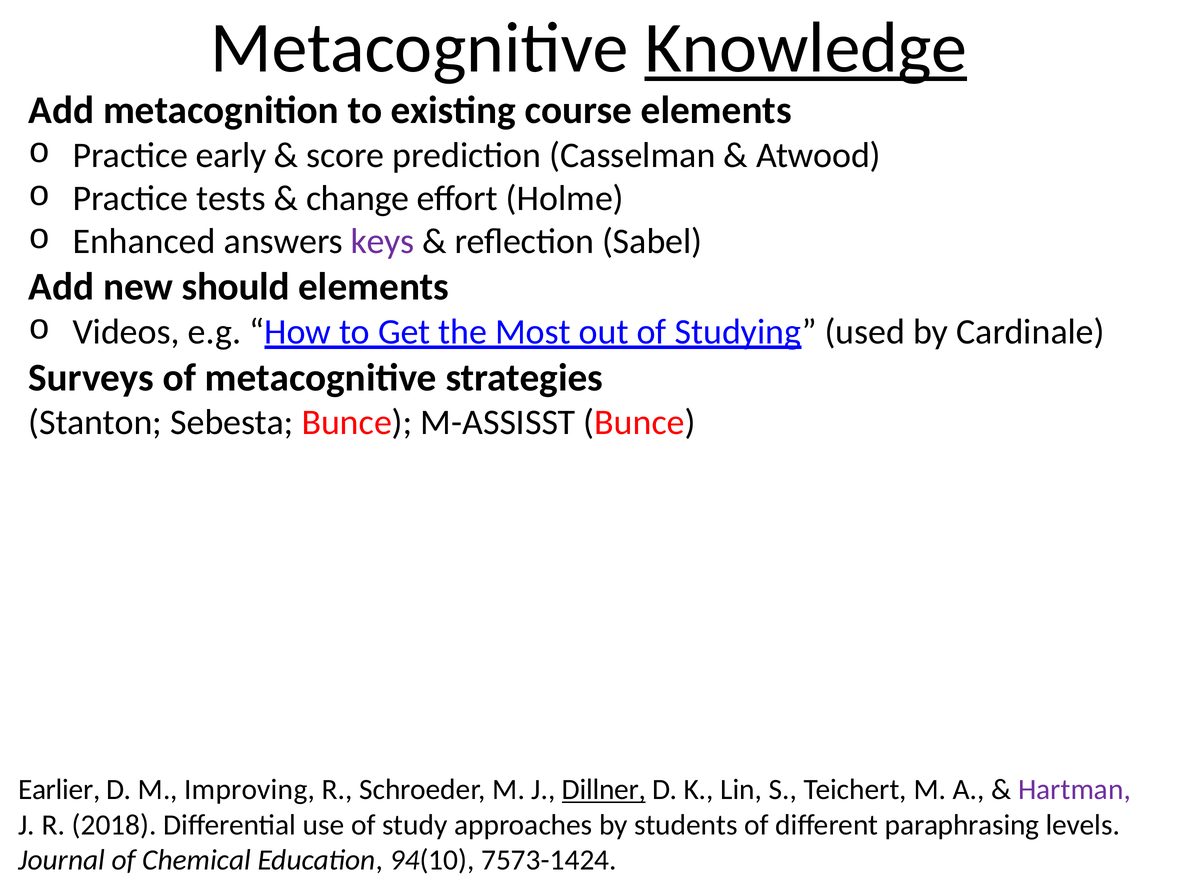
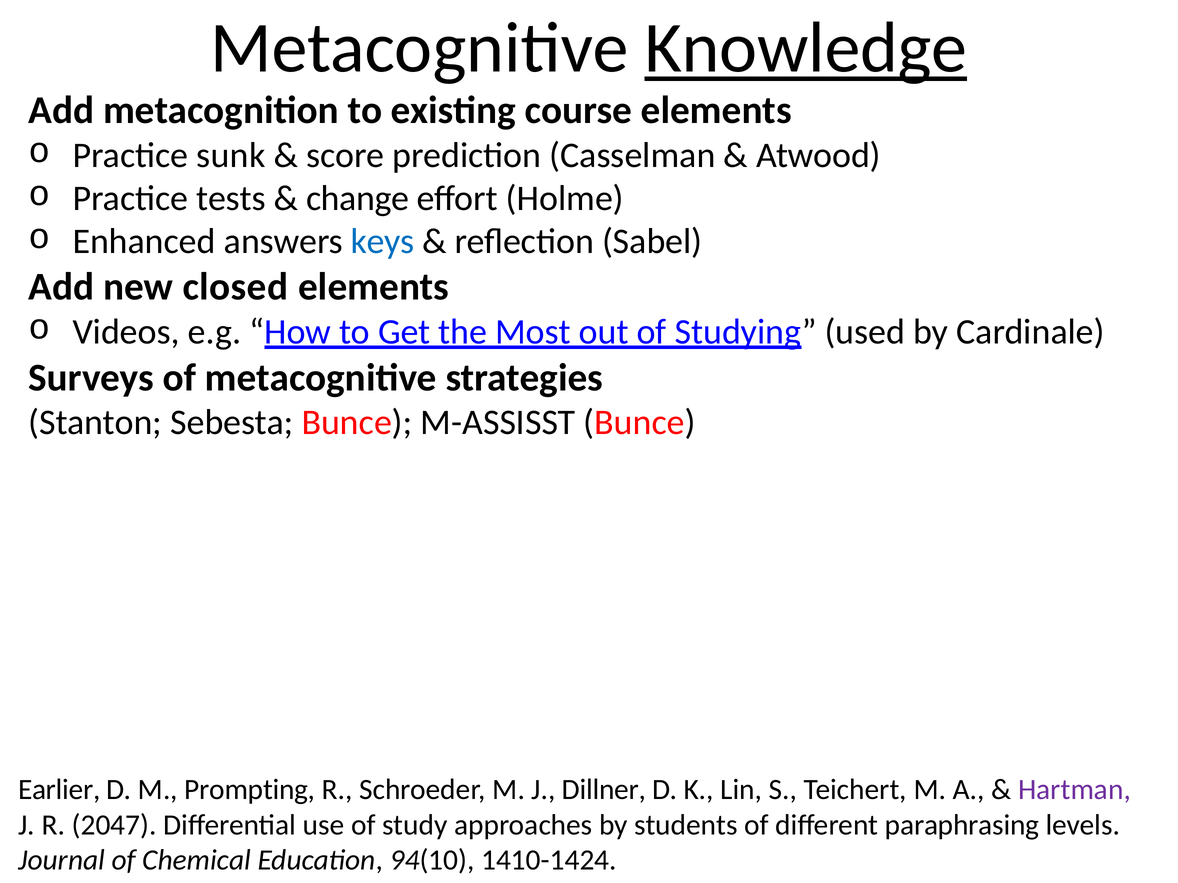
early: early -> sunk (231, 155)
keys colour: purple -> blue (383, 242)
should: should -> closed (235, 287)
Improving: Improving -> Prompting (250, 790)
Dillner underline: present -> none (604, 790)
2018: 2018 -> 2047 (114, 825)
7573-1424: 7573-1424 -> 1410-1424 (549, 861)
